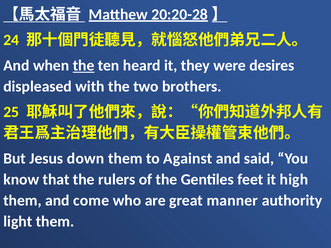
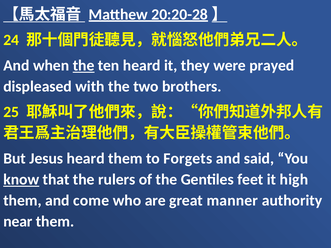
desires: desires -> prayed (272, 66)
Jesus down: down -> heard (86, 159)
Against: Against -> Forgets (188, 159)
know underline: none -> present (21, 180)
light: light -> near (18, 222)
